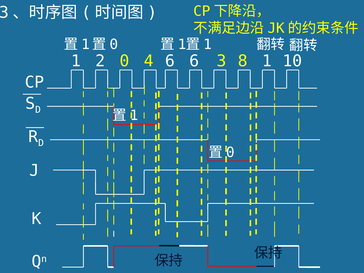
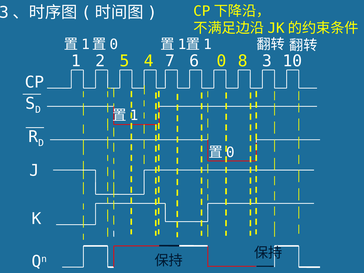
0: 0 -> 5 (125, 61)
4 6: 6 -> 7 (170, 61)
3: 3 -> 0 (222, 61)
8 1: 1 -> 3 (267, 61)
